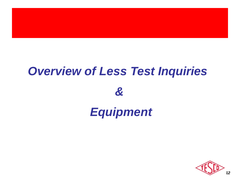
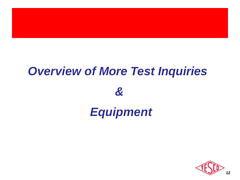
Less: Less -> More (113, 71)
